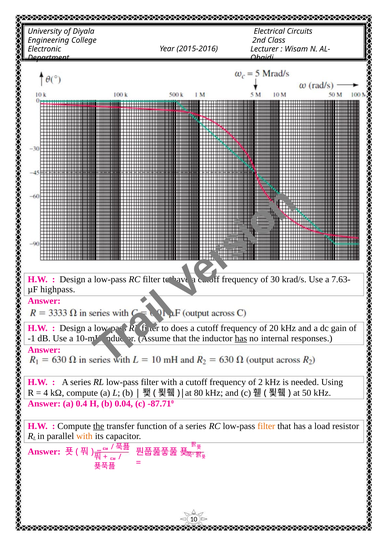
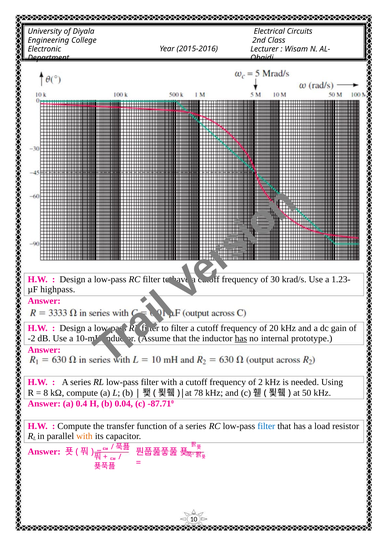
7.63-: 7.63- -> 1.23- (341, 280)
does: does -> filter (180, 329)
-1: -1 -> -2 (31, 339)
responses: responses -> prototype (312, 339)
4: 4 -> 8 (46, 394)
80: 80 -> 78 (198, 394)
the underline: present -> none (99, 427)
filter colour: orange -> blue (266, 427)
